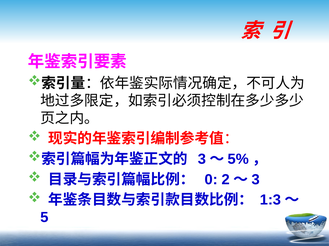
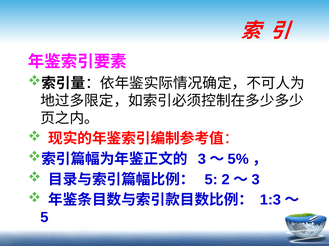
0: 0 -> 5 (211, 180)
